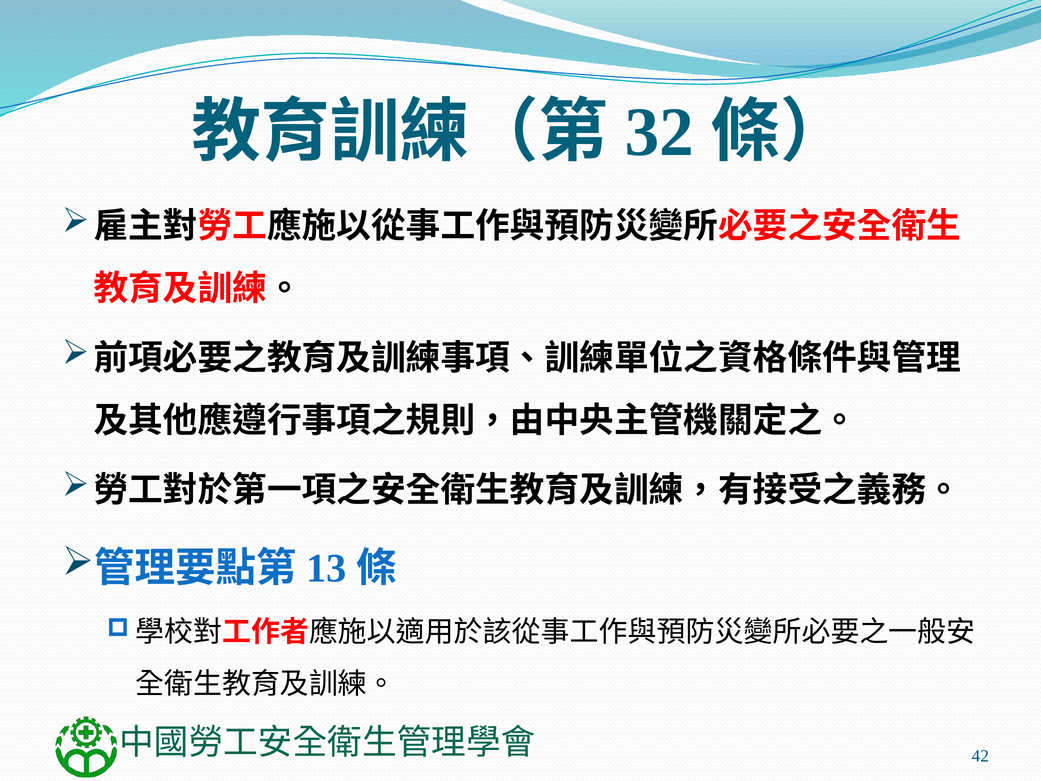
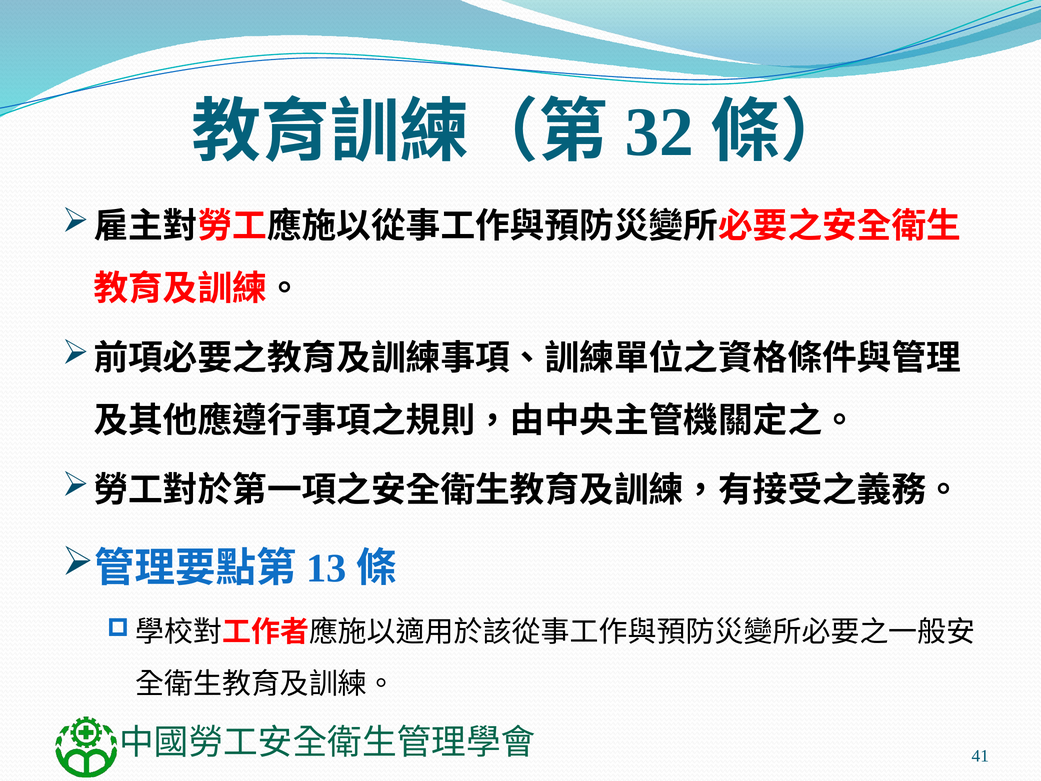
42: 42 -> 41 (980, 756)
